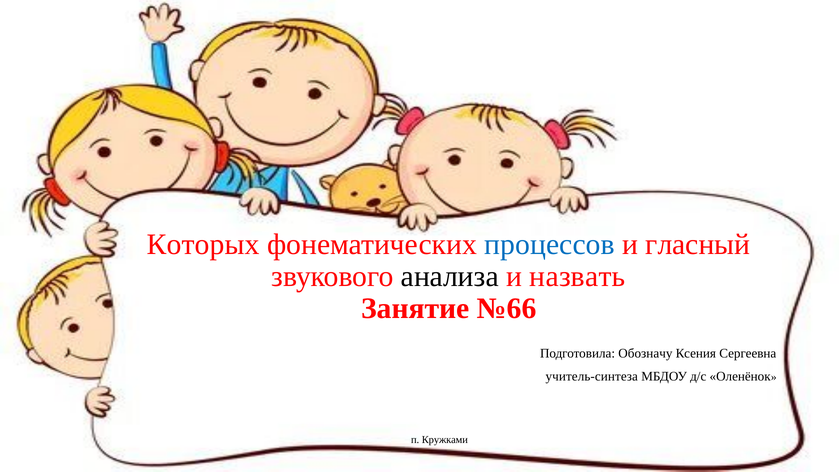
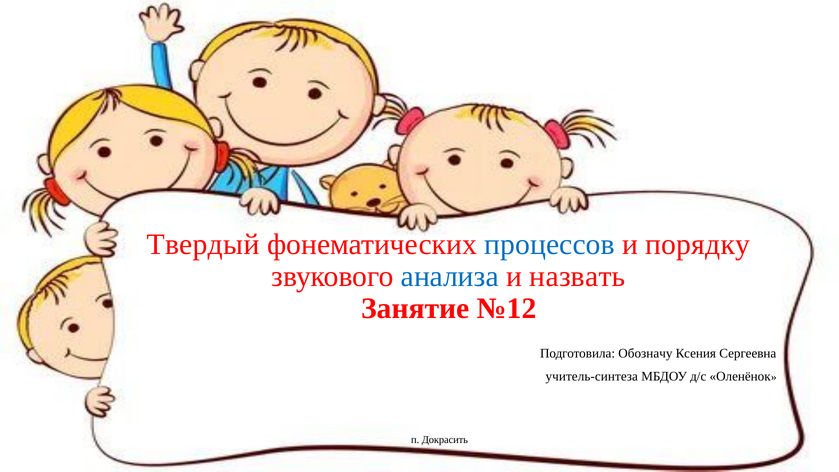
Которых: Которых -> Твердый (203, 244)
гласный: гласный -> порядку (698, 244)
анализа colour: black -> blue (450, 276)
№66: №66 -> №12 (507, 309)
Кружками: Кружками -> Докрасить (445, 440)
